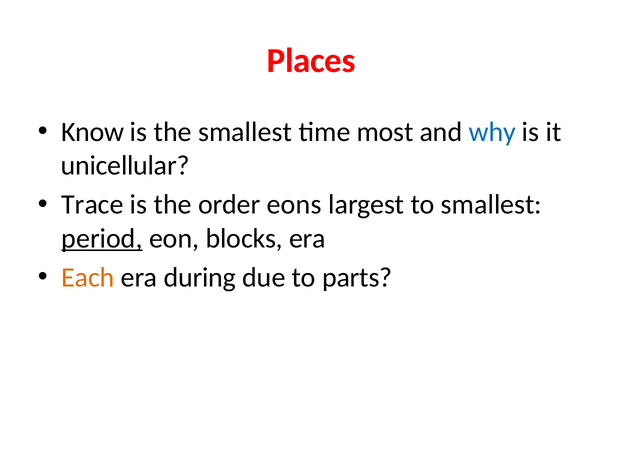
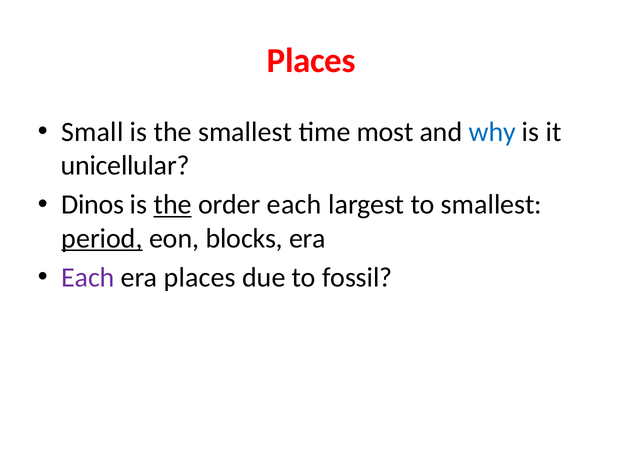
Know: Know -> Small (92, 132)
Trace: Trace -> Dinos (93, 205)
the underline: none -> present (173, 205)
order eons: eons -> each (294, 205)
Each colour: orange -> purple (88, 278)
era during: during -> places (200, 278)
parts: parts -> fossil (357, 278)
